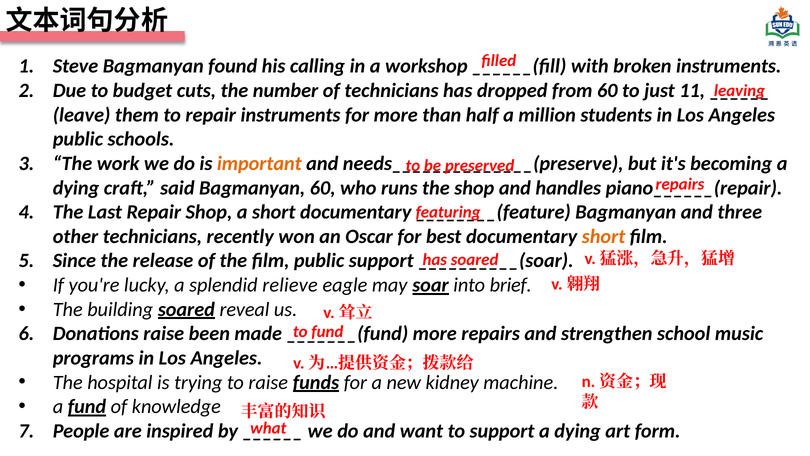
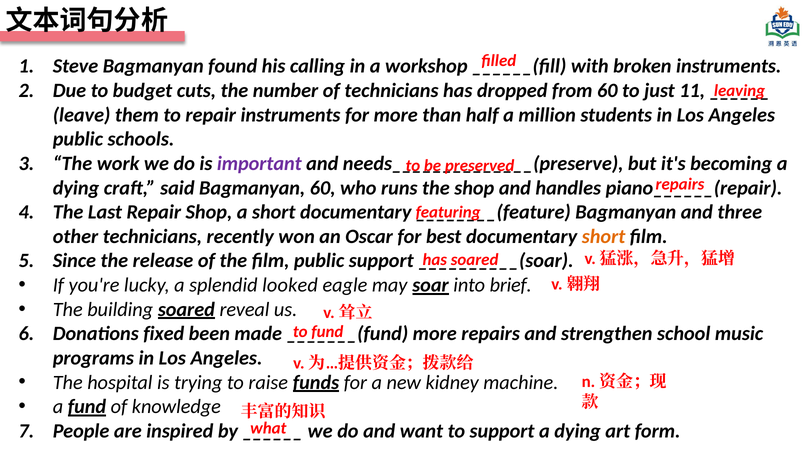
important colour: orange -> purple (259, 163)
relieve: relieve -> looked (290, 285)
Donations raise: raise -> fixed (164, 333)
